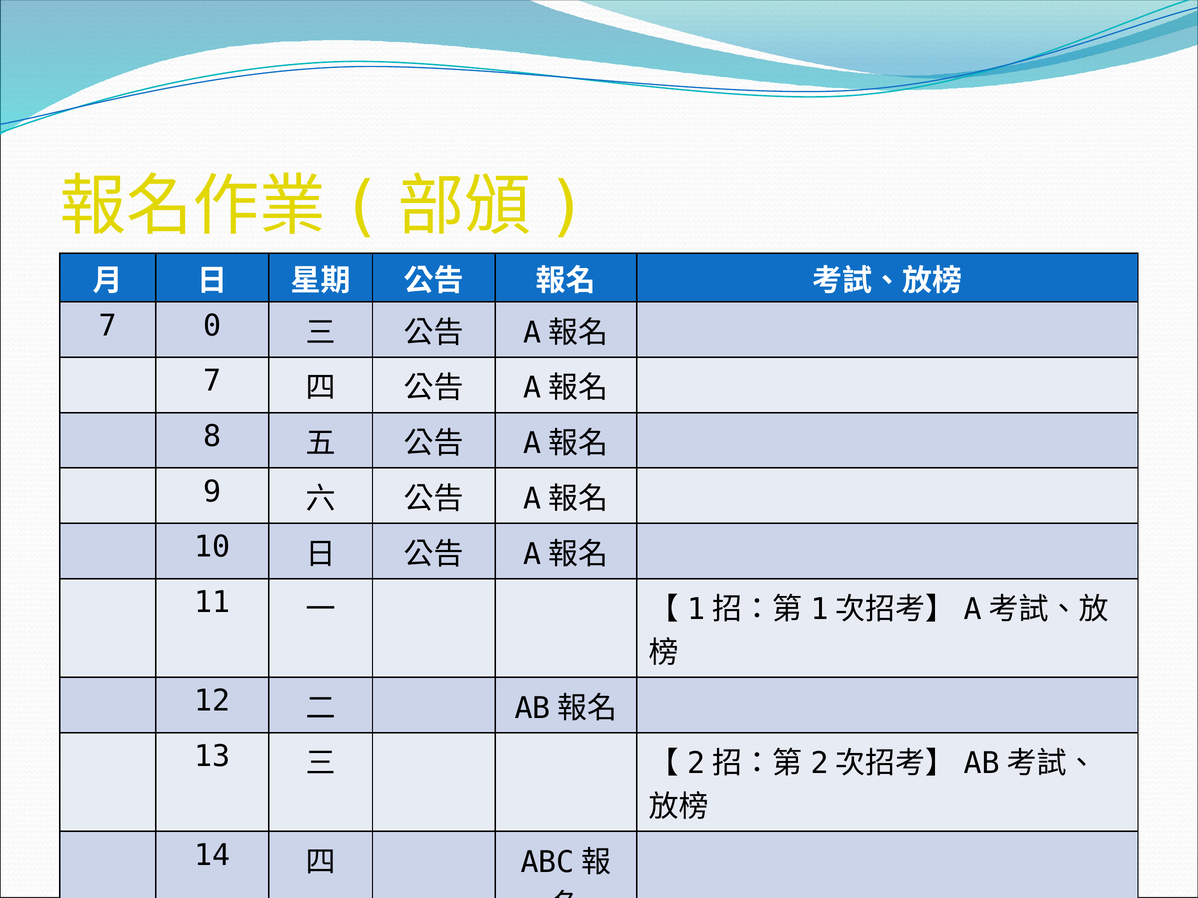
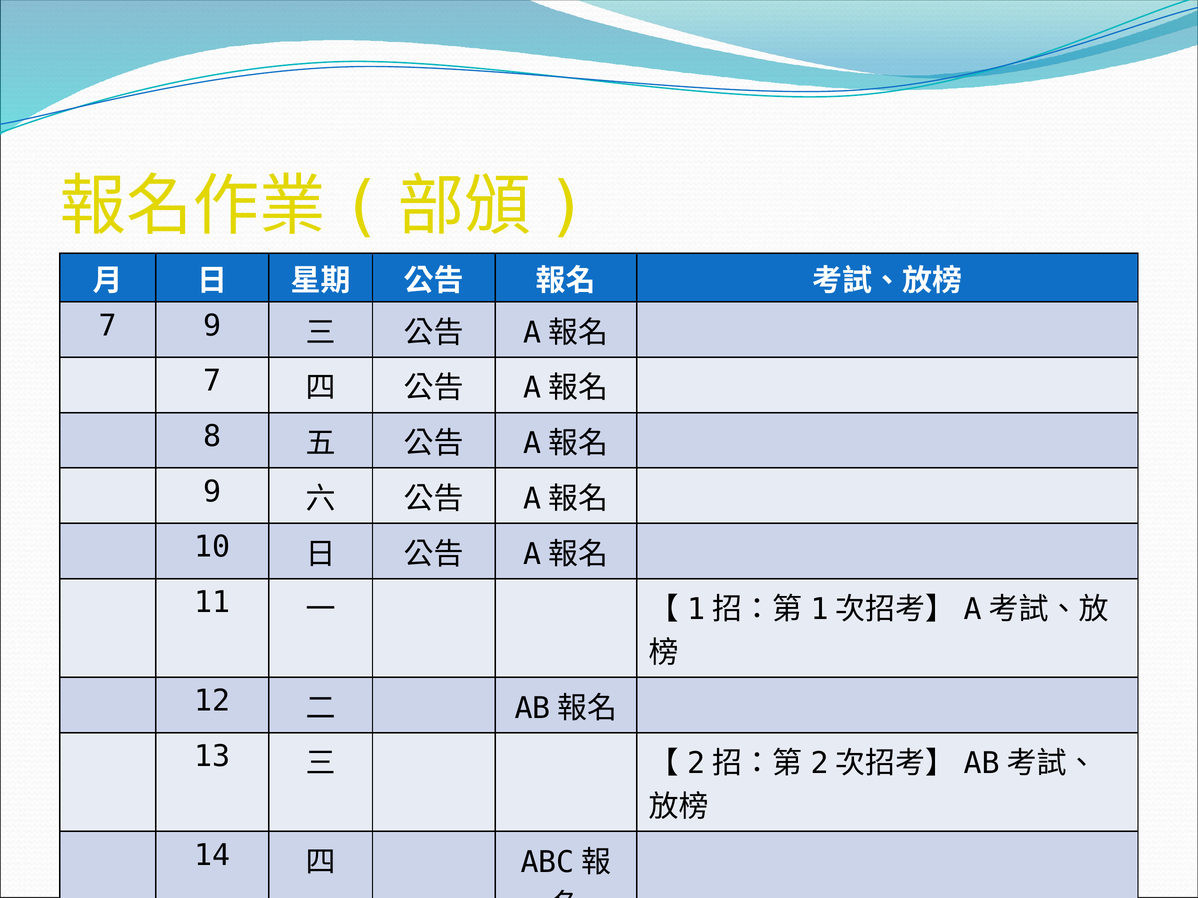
7 0: 0 -> 9 (212, 326)
